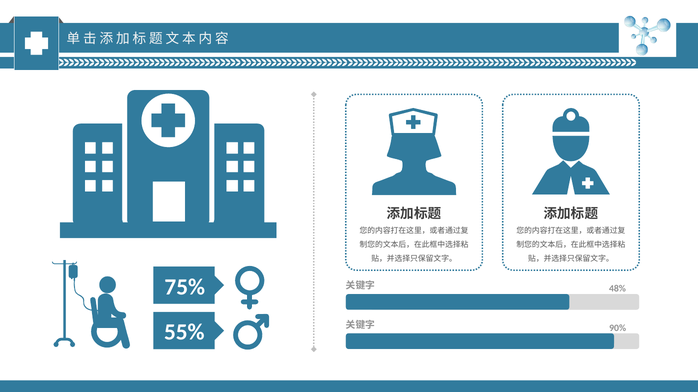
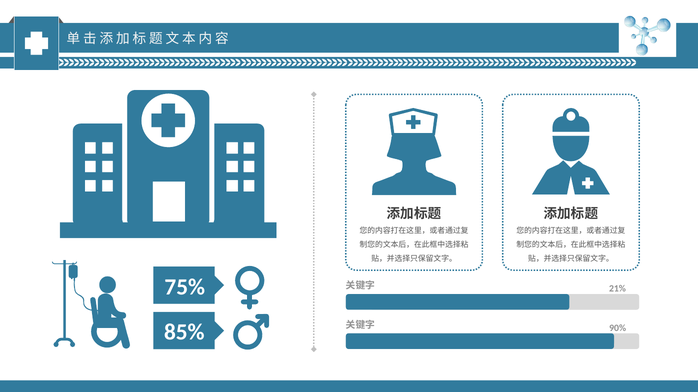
48%: 48% -> 21% (617, 289)
55%: 55% -> 85% (184, 332)
